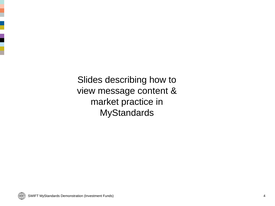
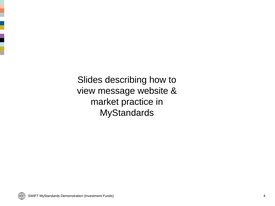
content: content -> website (153, 91)
